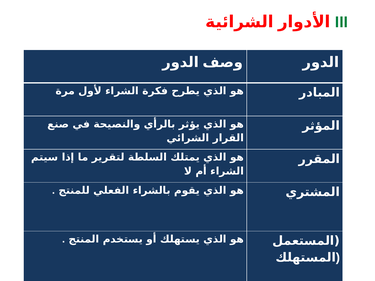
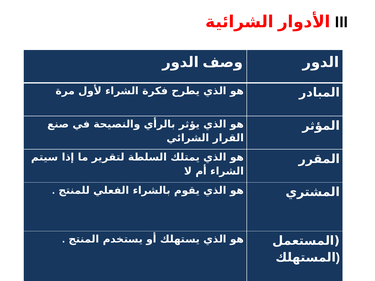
III colour: green -> black (342, 22)
